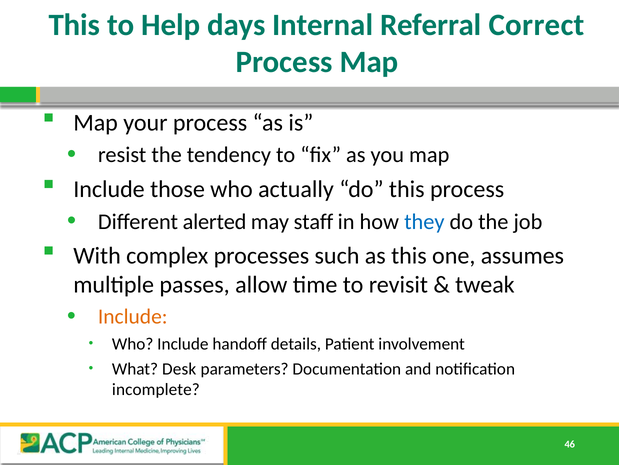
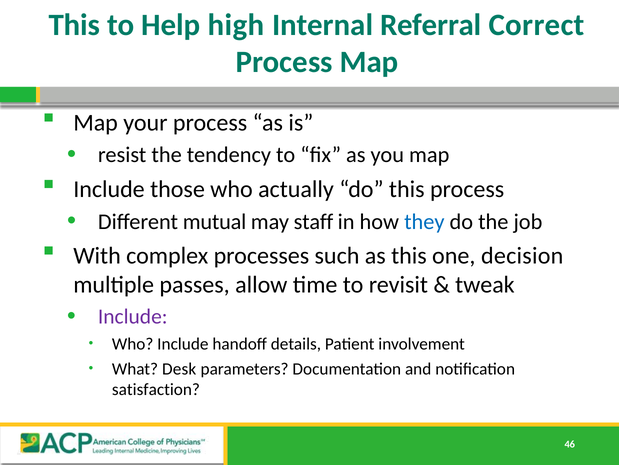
days: days -> high (236, 25)
alerted: alerted -> mutual (215, 221)
assumes: assumes -> decision (522, 255)
Include colour: orange -> purple (133, 316)
incomplete: incomplete -> satisfaction (156, 389)
